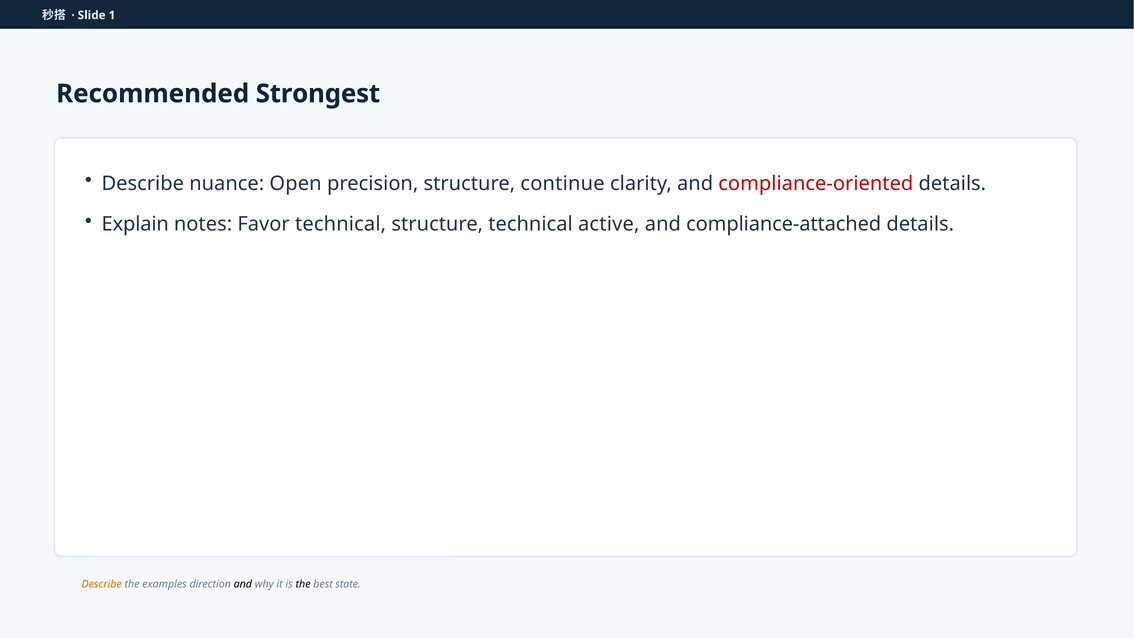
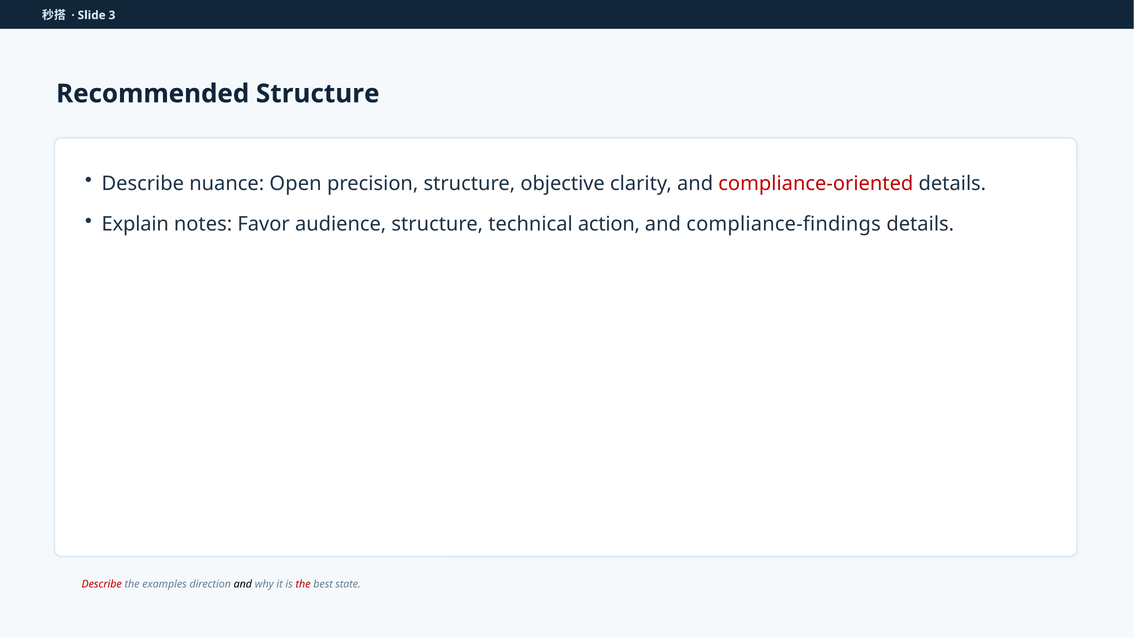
1: 1 -> 3 (112, 15)
Recommended Strongest: Strongest -> Structure (318, 94)
continue: continue -> objective (563, 184)
Favor technical: technical -> audience (341, 224)
active: active -> action (609, 224)
compliance-attached: compliance-attached -> compliance-findings (784, 224)
Describe colour: orange -> red (102, 584)
the colour: black -> red (303, 584)
